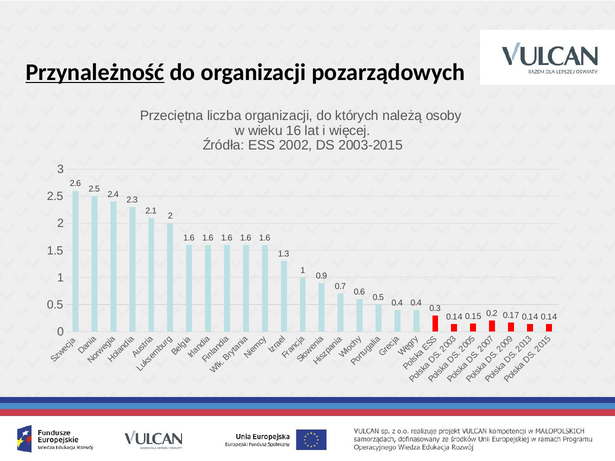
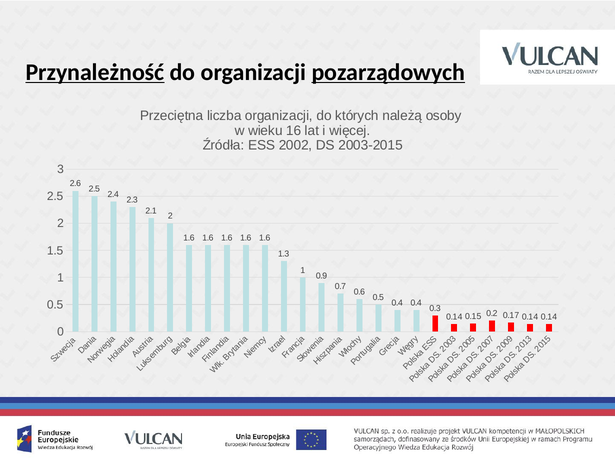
pozarządowych underline: none -> present (388, 72)
